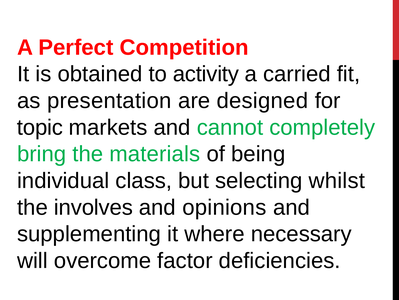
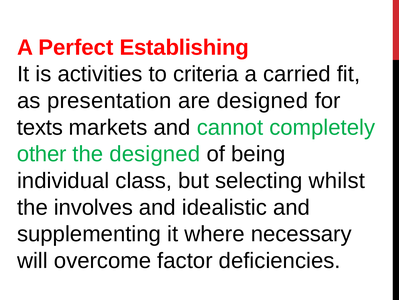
Competition: Competition -> Establishing (184, 47)
obtained: obtained -> activities (100, 74)
activity: activity -> criteria (206, 74)
topic: topic -> texts (40, 127)
bring: bring -> other (42, 154)
the materials: materials -> designed (155, 154)
opinions: opinions -> idealistic (224, 207)
